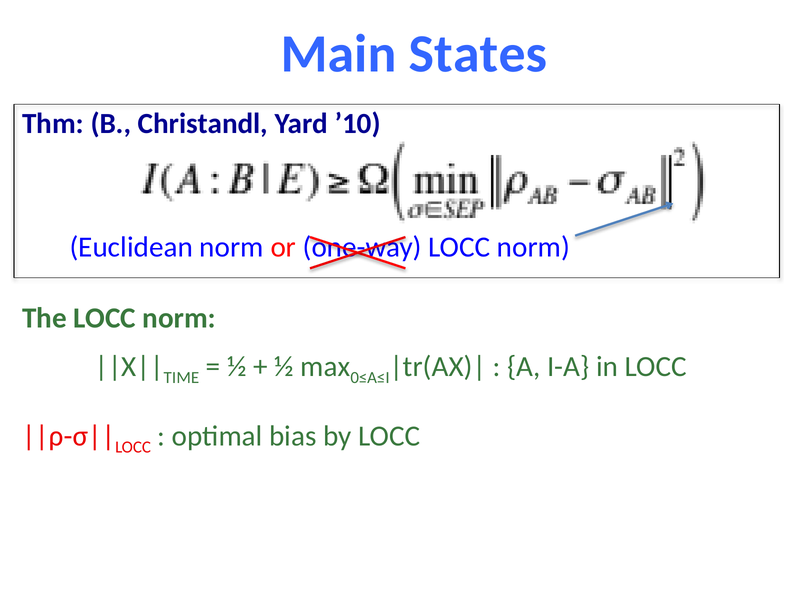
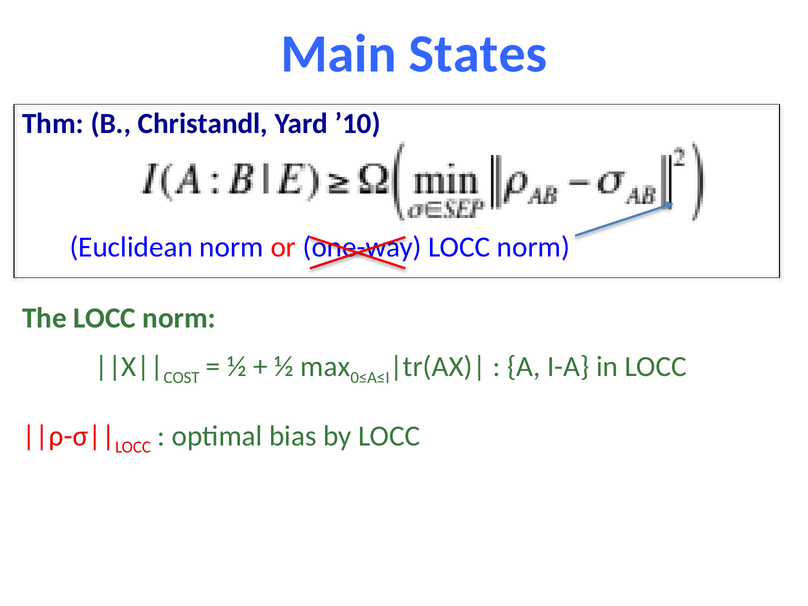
TIME: TIME -> COST (182, 378)
